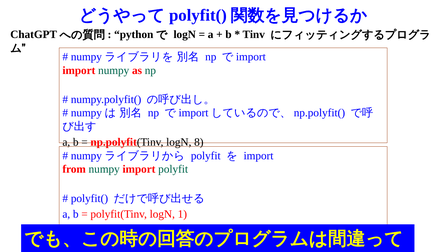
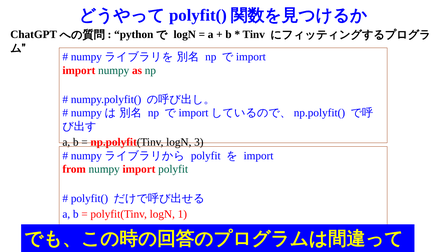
8: 8 -> 3 (199, 142)
